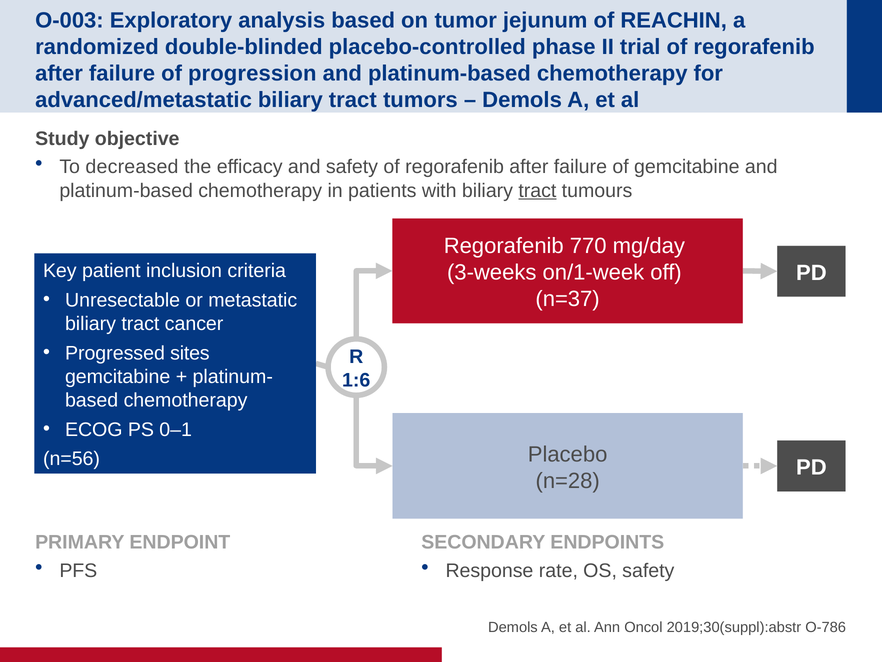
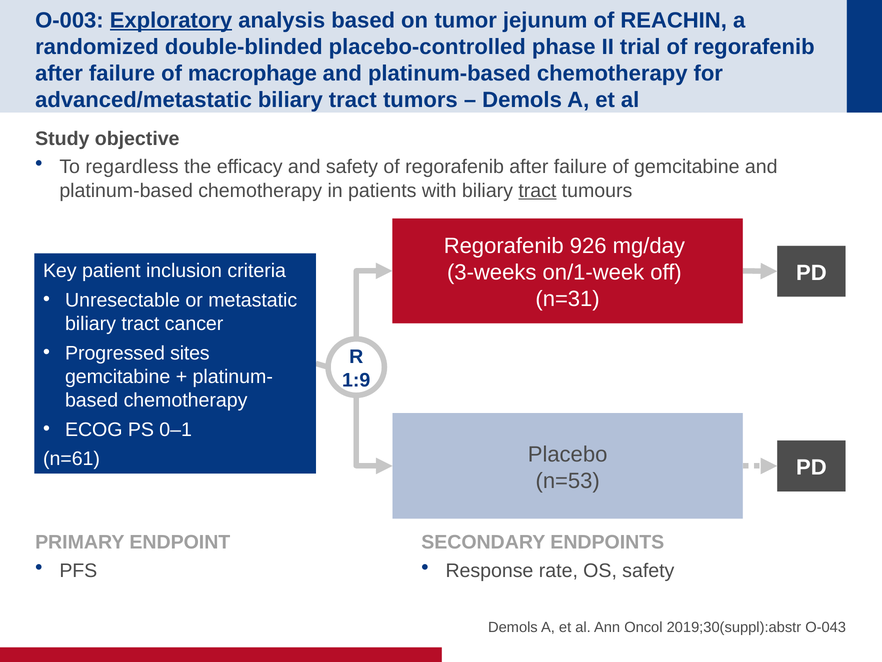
Exploratory underline: none -> present (171, 20)
progression: progression -> macrophage (252, 73)
decreased: decreased -> regardless (132, 167)
770: 770 -> 926 (588, 246)
n=37: n=37 -> n=31 (568, 299)
1:6: 1:6 -> 1:9 (356, 380)
n=56: n=56 -> n=61 (72, 459)
n=28: n=28 -> n=53 (568, 480)
O-786: O-786 -> O-043 (826, 627)
